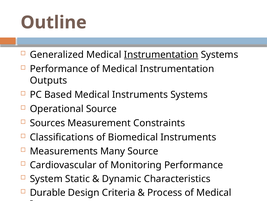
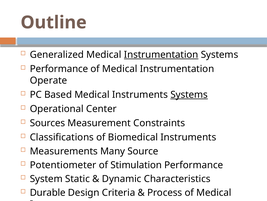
Outputs: Outputs -> Operate (49, 80)
Systems underline: none -> present (189, 94)
Operational Source: Source -> Center (101, 109)
Cardiovascular: Cardiovascular -> Potentiometer (63, 164)
Monitoring: Monitoring -> Stimulation (136, 164)
